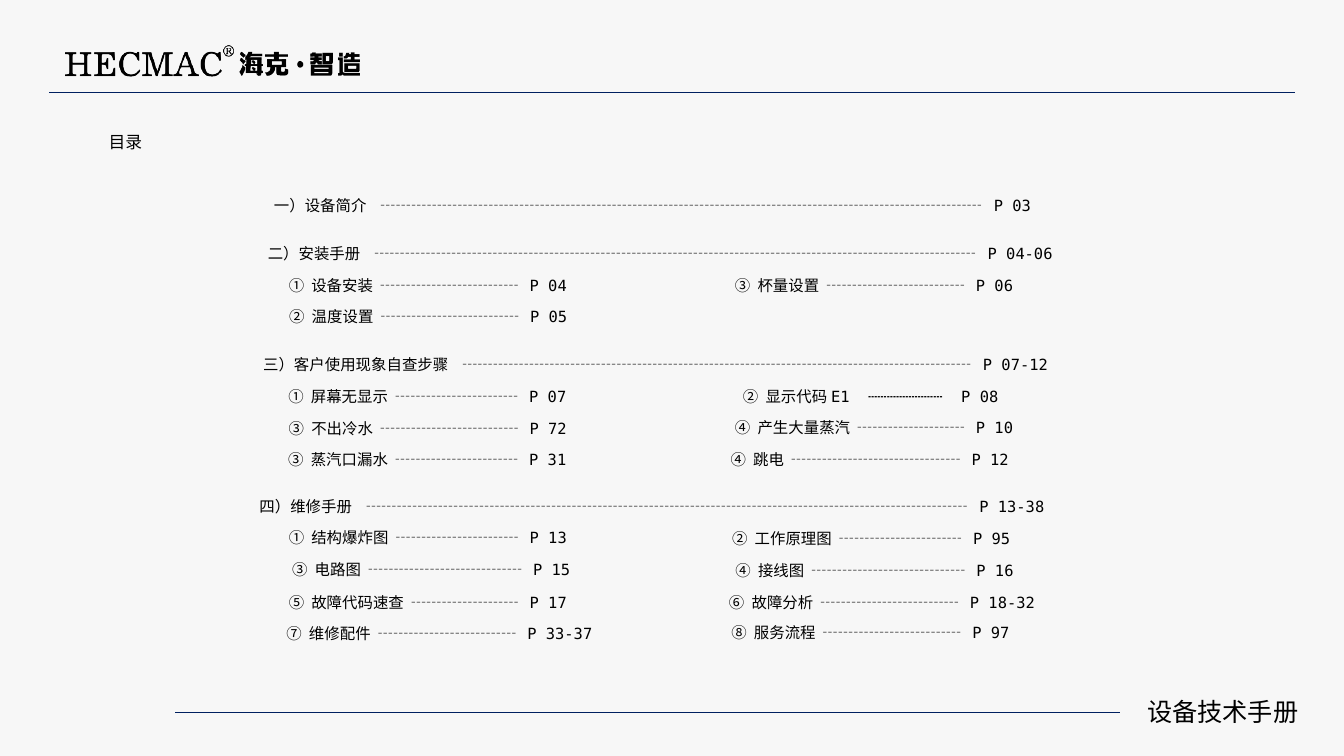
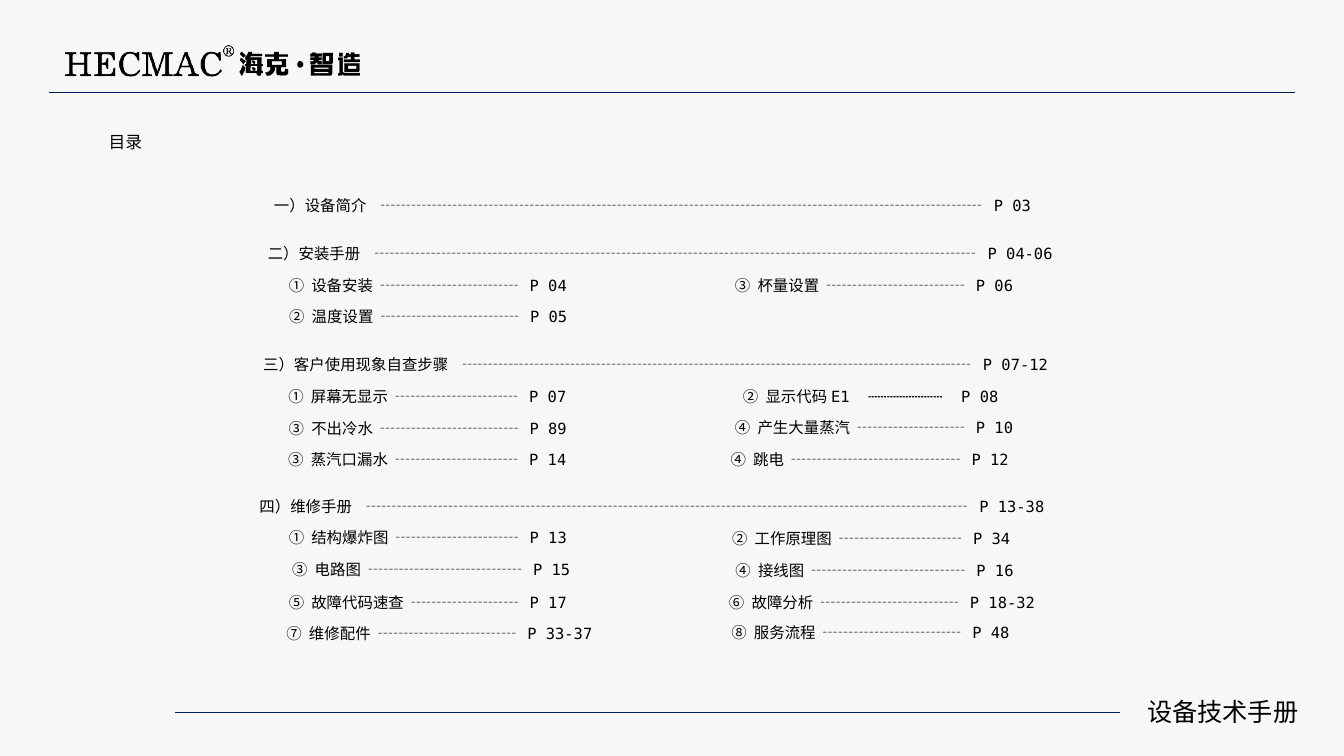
72: 72 -> 89 (557, 429)
31: 31 -> 14 (557, 461)
95: 95 -> 34 (1001, 539)
97: 97 -> 48 (1000, 634)
